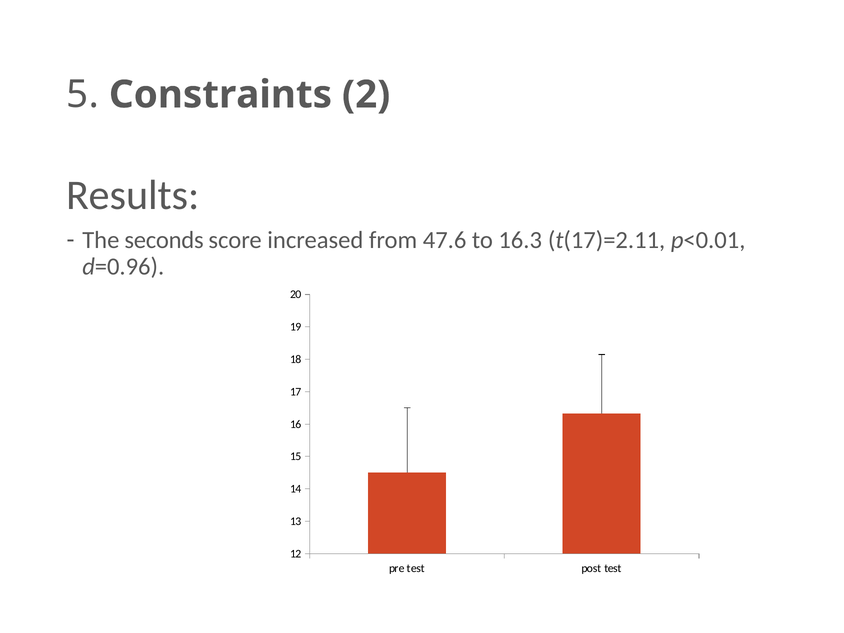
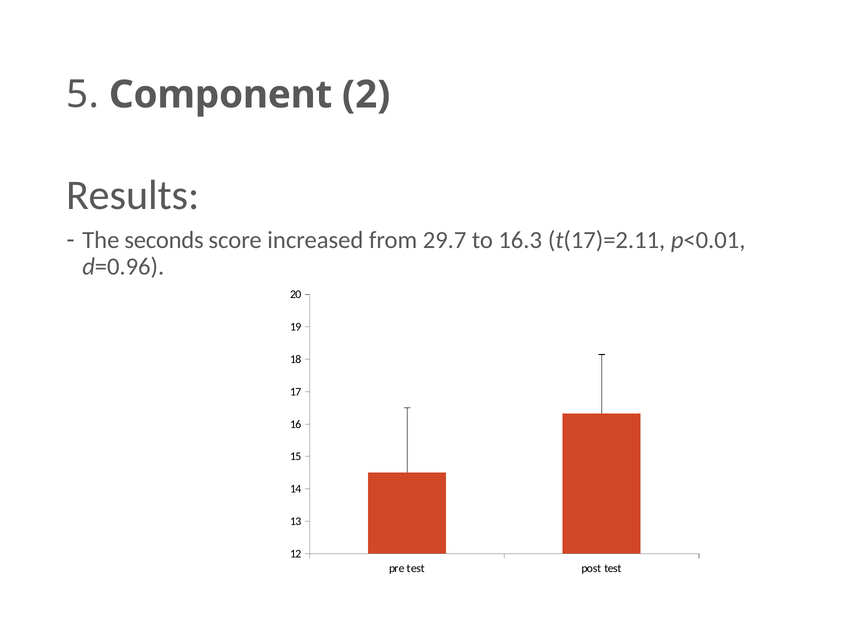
Constraints: Constraints -> Component (221, 95)
47.6: 47.6 -> 29.7 (445, 240)
